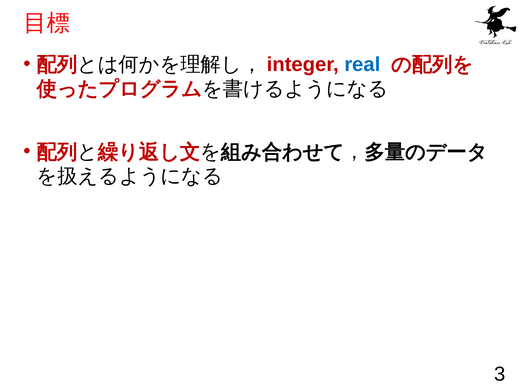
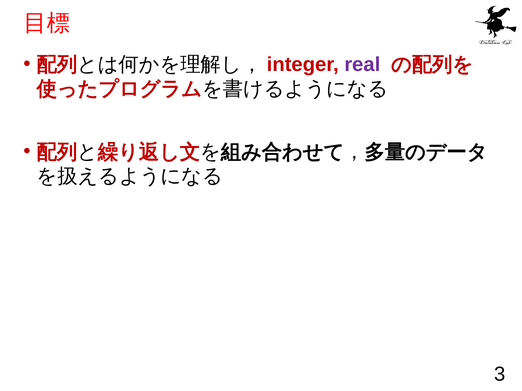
real colour: blue -> purple (362, 65)
